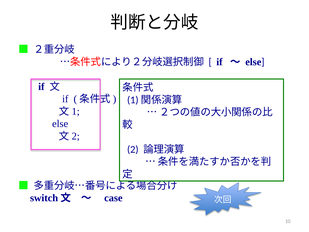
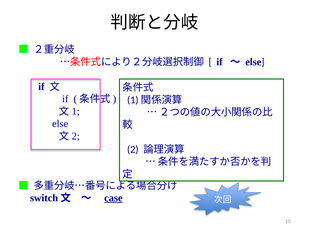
case underline: none -> present (113, 198)
